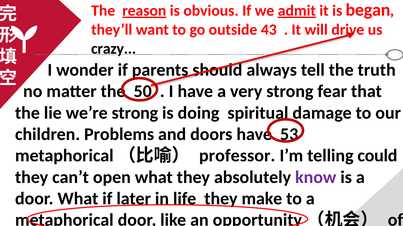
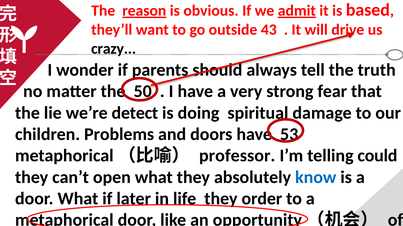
began: began -> based (368, 10)
we’re strong: strong -> detect (135, 113)
know colour: purple -> blue (316, 178)
make: make -> order (262, 199)
